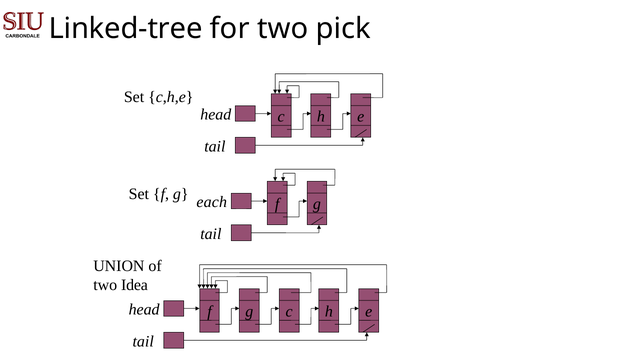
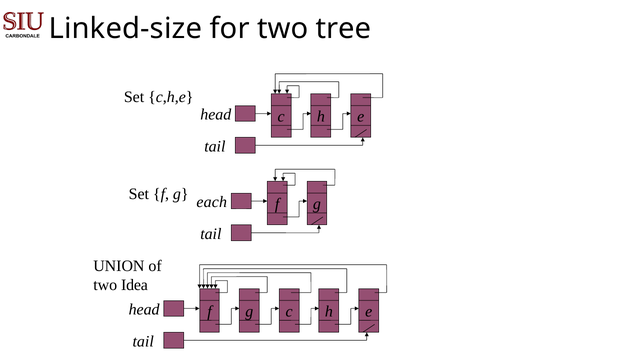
Linked-tree: Linked-tree -> Linked-size (125, 29)
pick: pick -> tree (344, 29)
